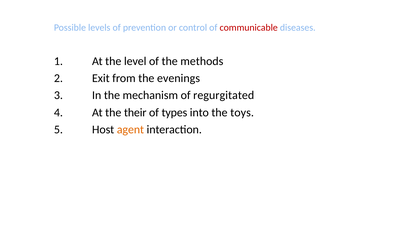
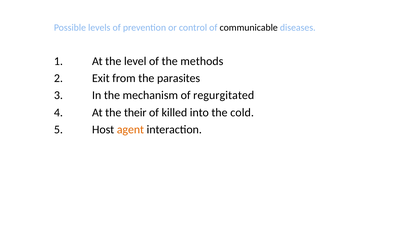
communicable colour: red -> black (249, 28)
evenings: evenings -> parasites (179, 78)
types: types -> killed (174, 112)
toys: toys -> cold (242, 112)
